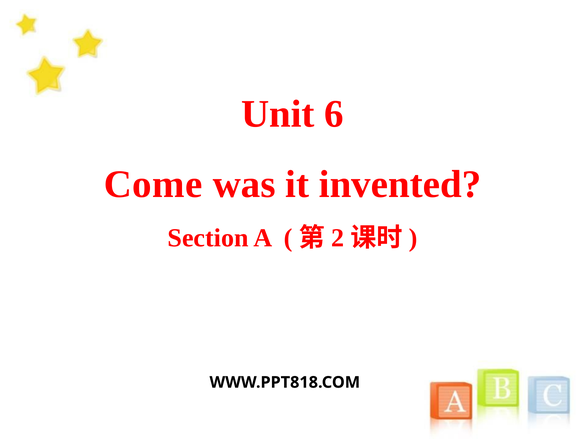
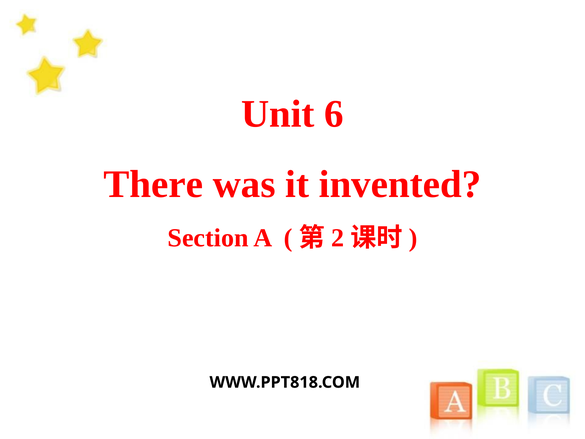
Come: Come -> There (153, 184)
